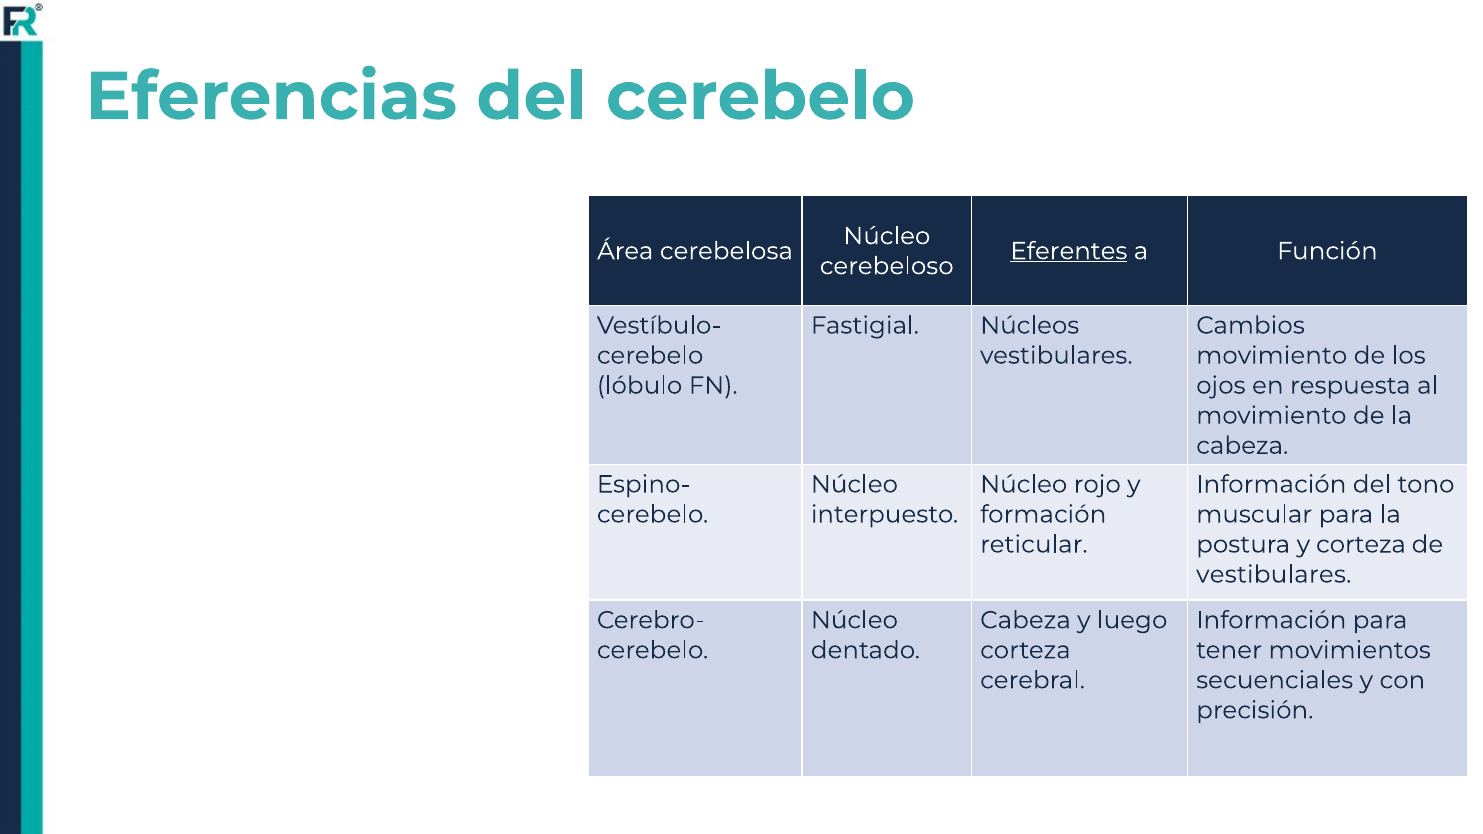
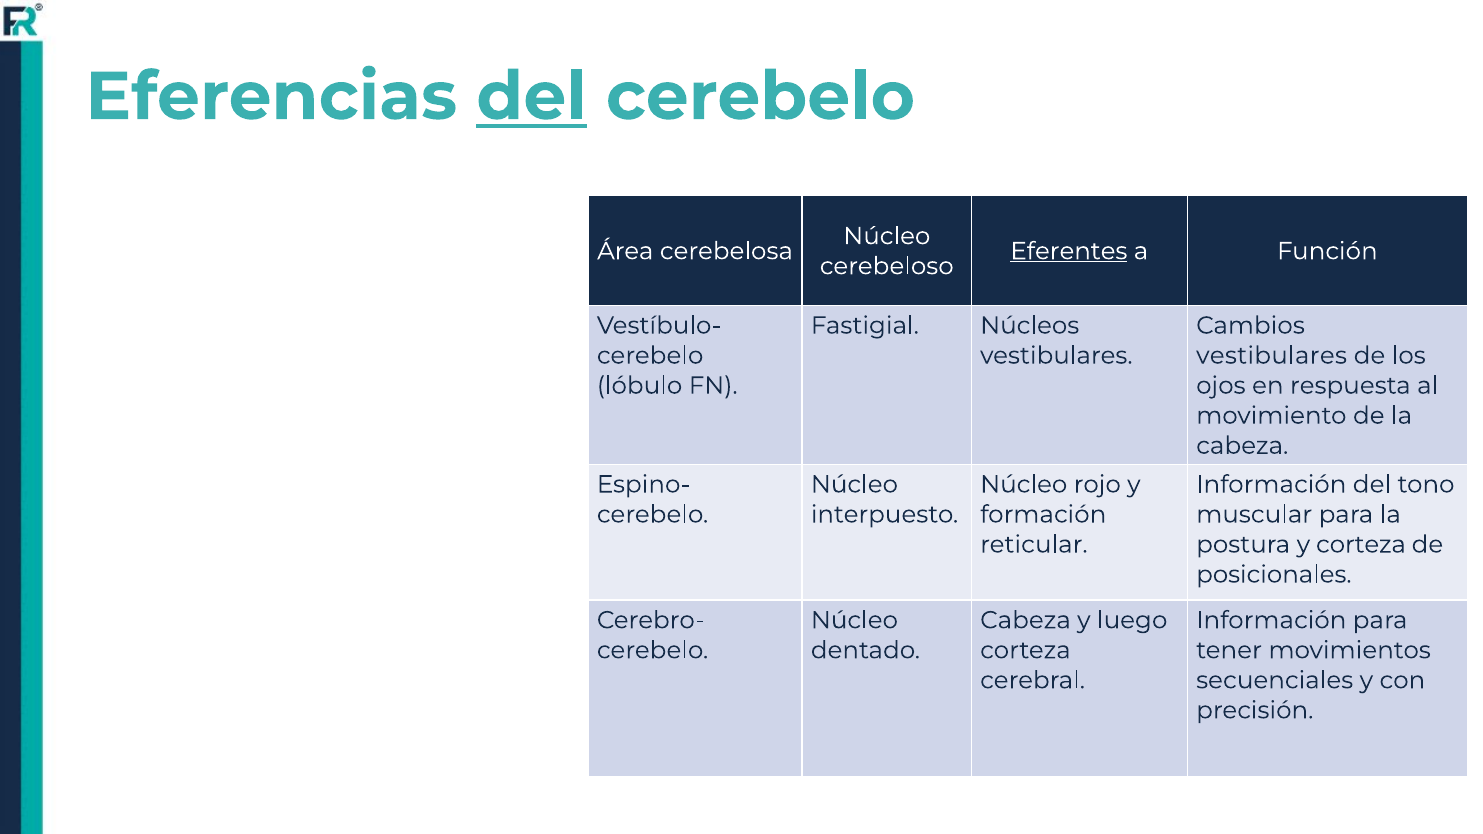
del underline: none -> present (532, 97)
movimiento: movimiento -> vestibulares (1272, 356)
vestibulares: vestibulares -> posicionales (1274, 575)
